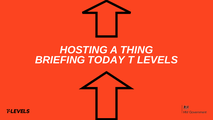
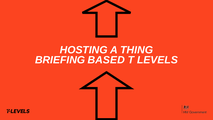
TODAY: TODAY -> BASED (106, 60)
